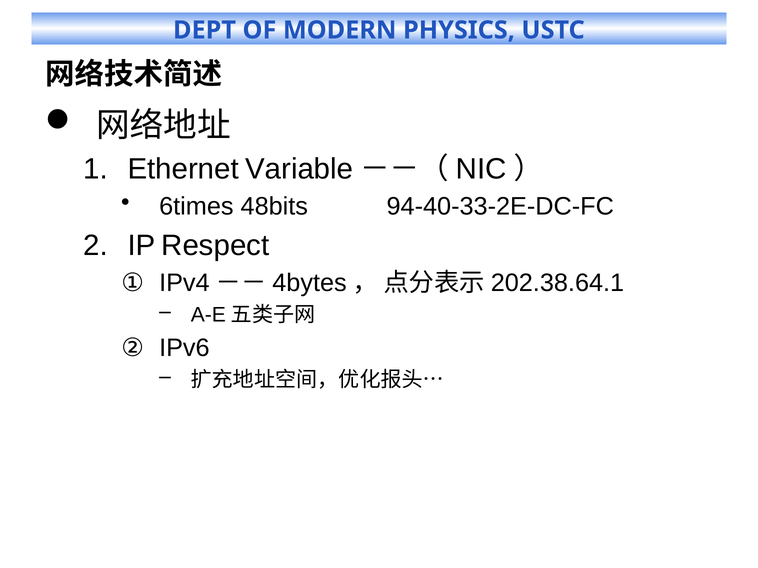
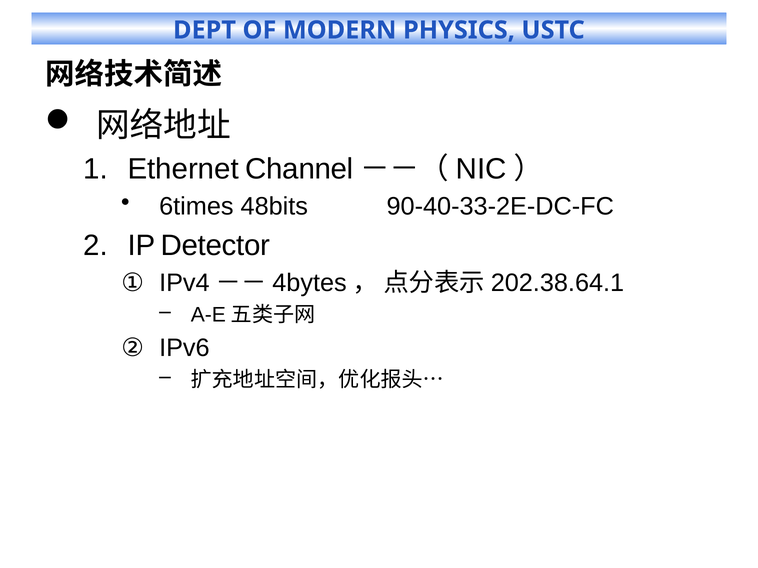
Variable: Variable -> Channel (299, 169)
94-40-33-2E-DC-FC: 94-40-33-2E-DC-FC -> 90-40-33-2E-DC-FC (500, 207)
Respect: Respect -> Detector (215, 246)
